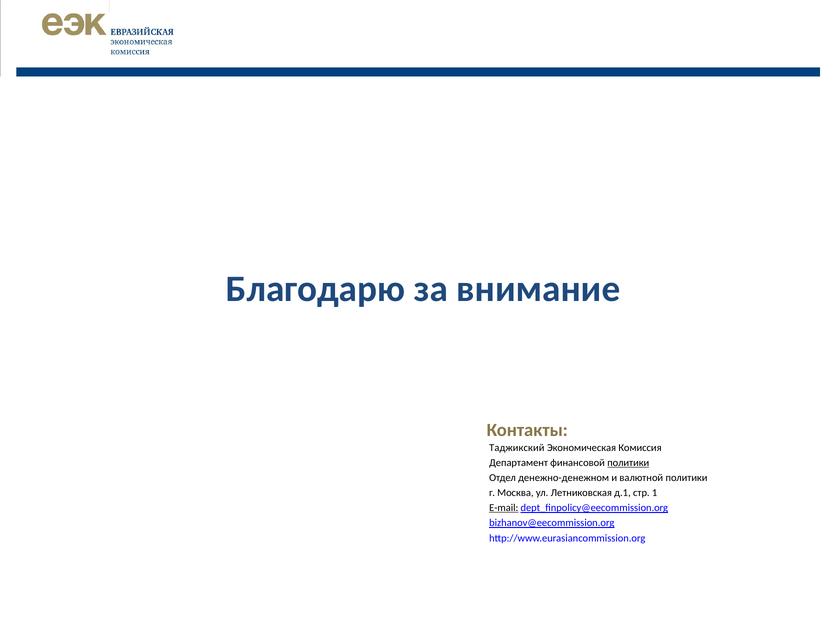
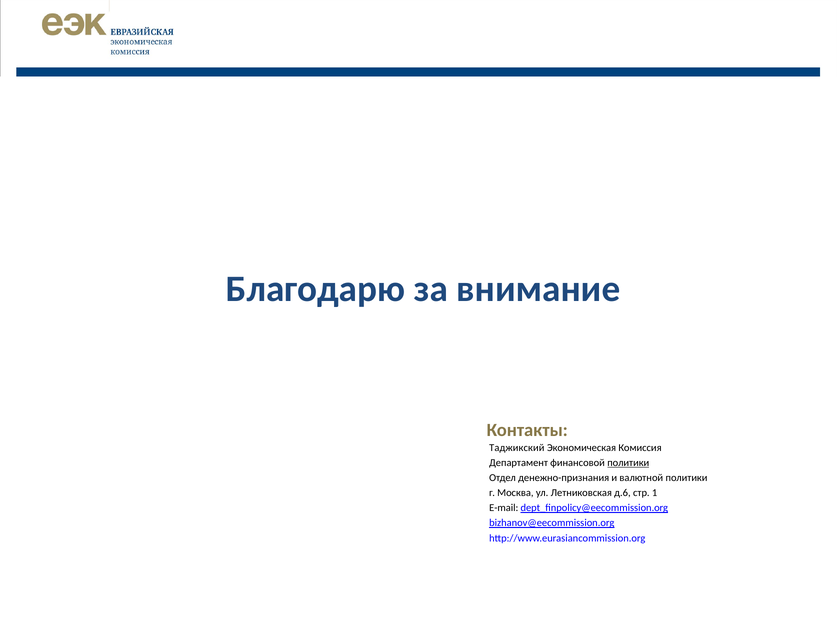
денежно-денежном: денежно-денежном -> денежно-признания (564, 478)
д.1: д.1 -> д.6 (622, 493)
E-mail underline: present -> none (504, 508)
